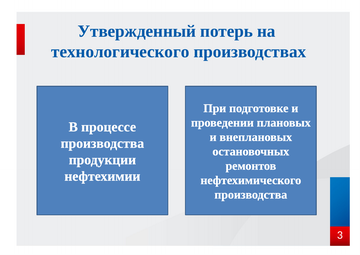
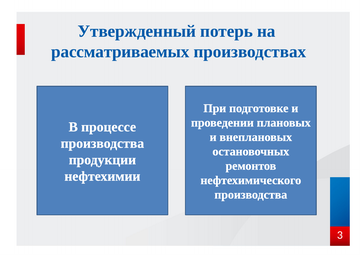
технологического: технологического -> рассматриваемых (120, 52)
